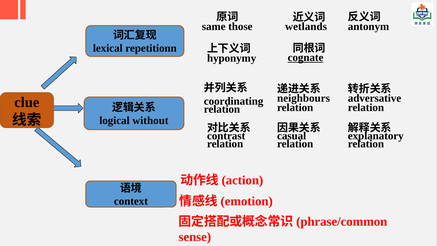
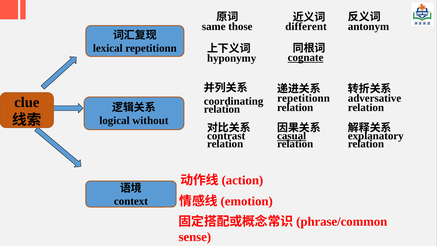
wetlands: wetlands -> different (306, 27)
neighbours: neighbours -> repetitionn (304, 98)
casual underline: none -> present (292, 136)
